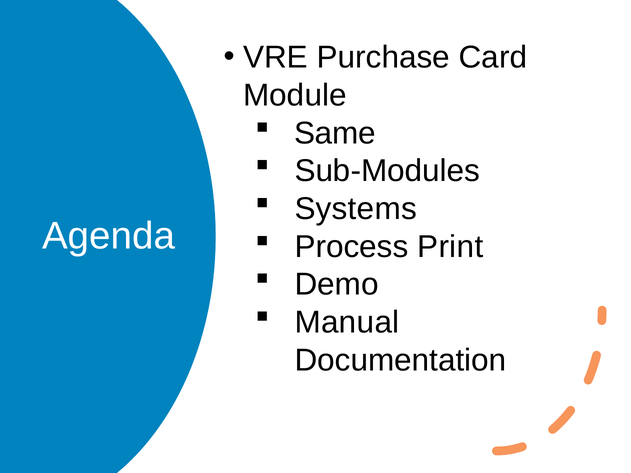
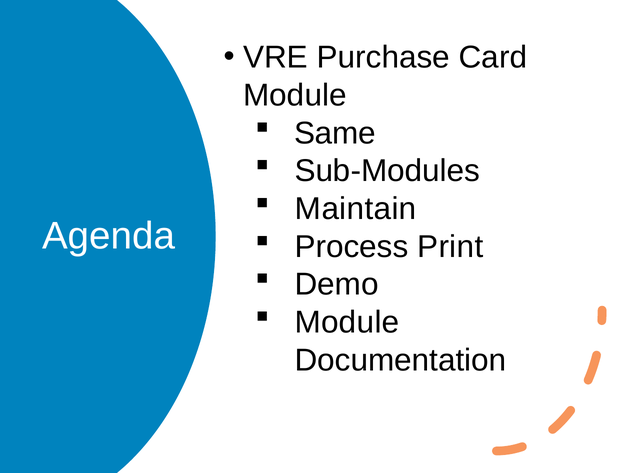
Systems: Systems -> Maintain (356, 209)
Manual: Manual -> Module (347, 323)
